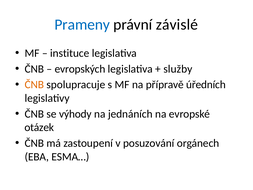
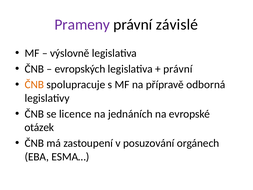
Prameny colour: blue -> purple (82, 24)
instituce: instituce -> výslovně (70, 53)
služby: služby -> právní (178, 69)
úředních: úředních -> odborná (206, 85)
výhody: výhody -> licence (75, 114)
